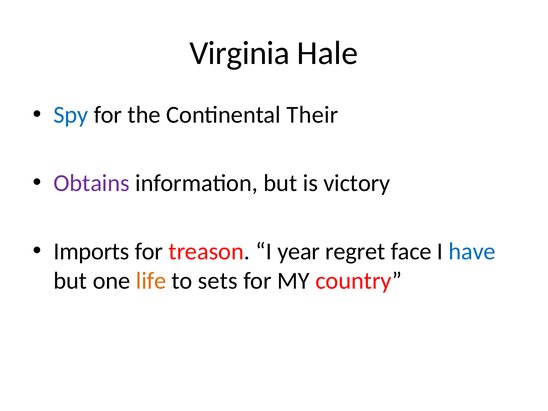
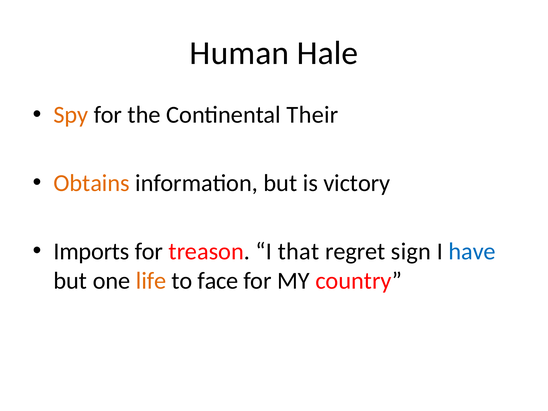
Virginia: Virginia -> Human (239, 53)
Spy colour: blue -> orange (71, 115)
Obtains colour: purple -> orange (92, 183)
year: year -> that (298, 251)
face: face -> sign (411, 251)
sets: sets -> face (218, 281)
